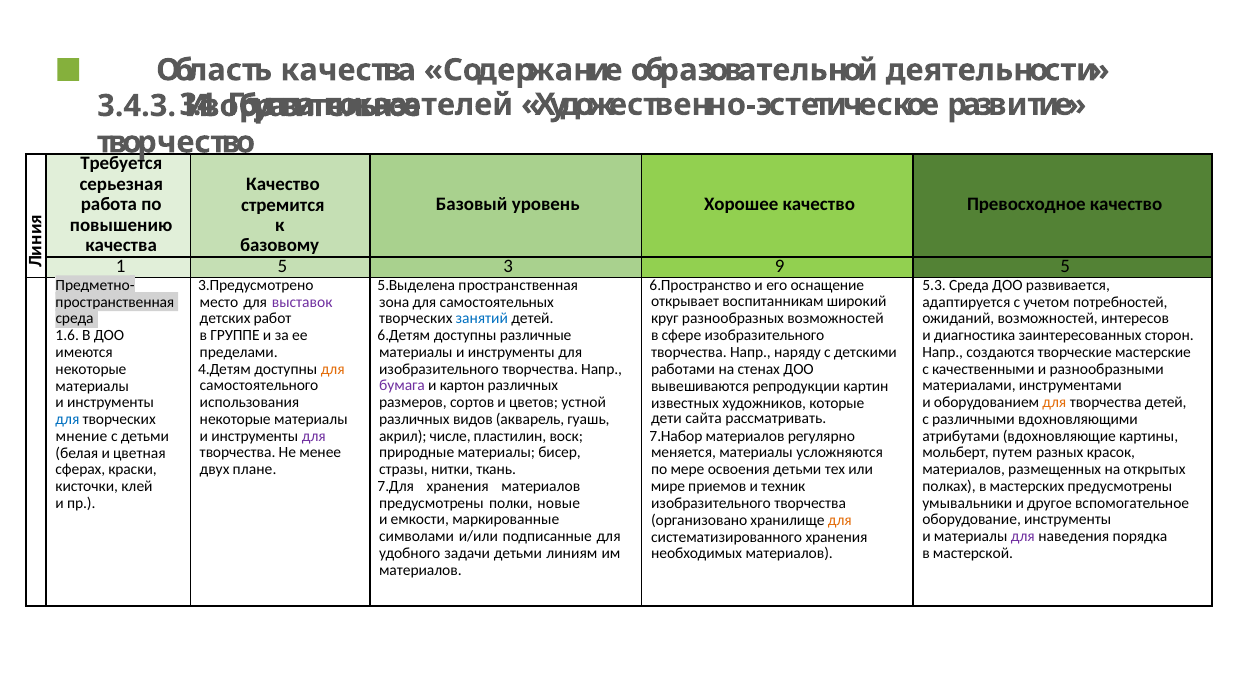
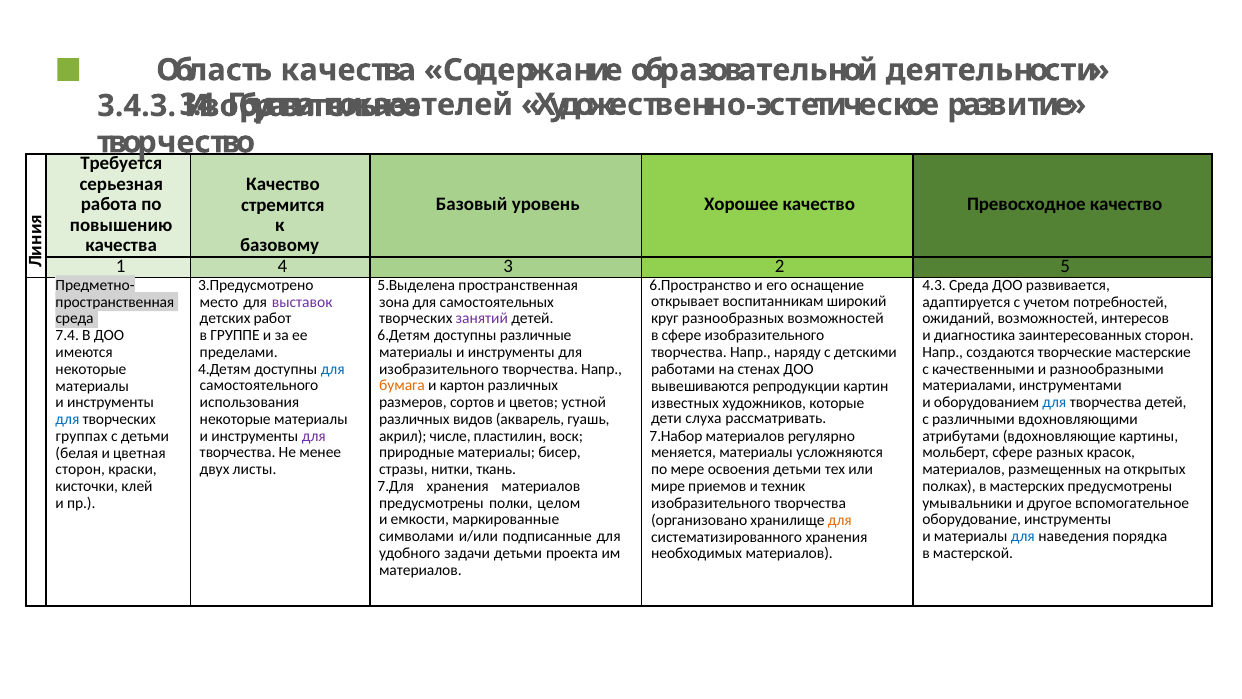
5: 5 -> 4 (282, 266)
9: 9 -> 2 (780, 266)
5.3: 5.3 -> 4.3 (934, 285)
занятий colour: blue -> purple (482, 319)
1.6: 1.6 -> 7.4 (67, 336)
для colour: orange -> blue (333, 369)
бумага colour: purple -> orange (402, 386)
для colour: orange -> blue (1054, 402)
сайта: сайта -> слуха (704, 418)
мнение: мнение -> группах (82, 436)
мольберт путем: путем -> сфере (1012, 453)
плане: плане -> листы (255, 469)
сферах: сферах -> сторон (80, 469)
новые: новые -> целом (559, 503)
для colour: purple -> blue (1023, 536)
линиям: линиям -> проекта (572, 553)
